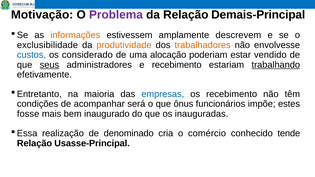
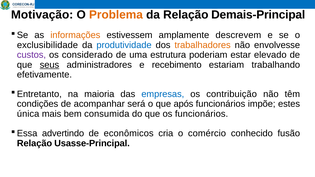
Problema colour: purple -> orange (116, 15)
produtividade colour: orange -> blue (124, 45)
custos colour: blue -> purple (31, 55)
alocação: alocação -> estrutura (168, 55)
vendido: vendido -> elevado (270, 55)
trabalhando underline: present -> none (276, 65)
os recebimento: recebimento -> contribuição (232, 94)
ônus: ônus -> após (183, 104)
fosse: fosse -> única (28, 114)
inaugurado: inaugurado -> consumida (107, 114)
os inauguradas: inauguradas -> funcionários (202, 114)
realização: realização -> advertindo (63, 134)
denominado: denominado -> econômicos (129, 134)
tende: tende -> fusão (289, 134)
